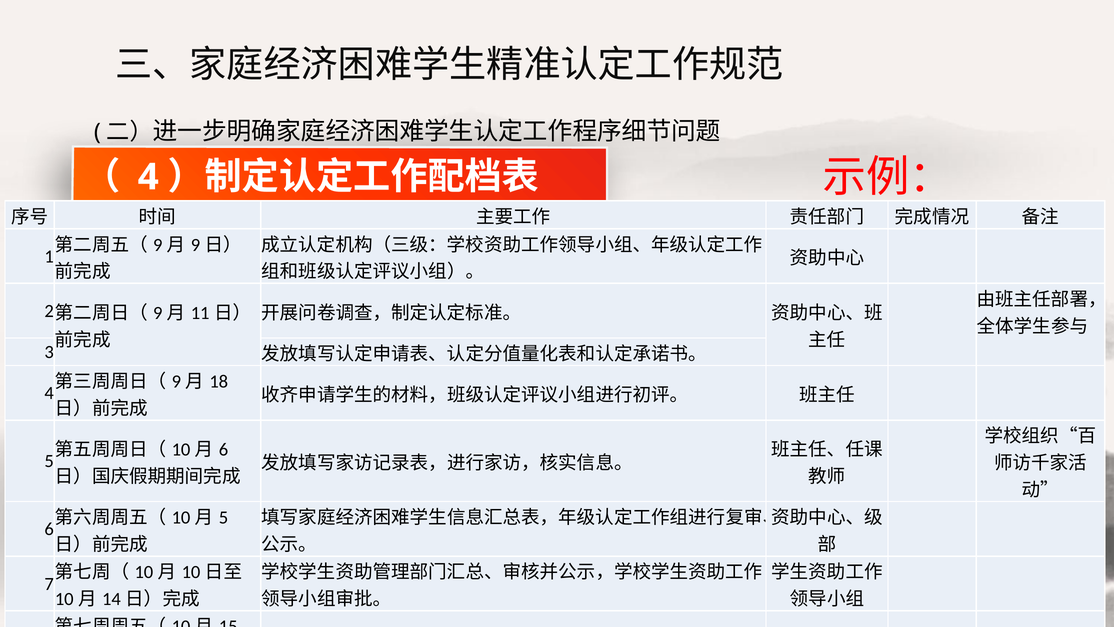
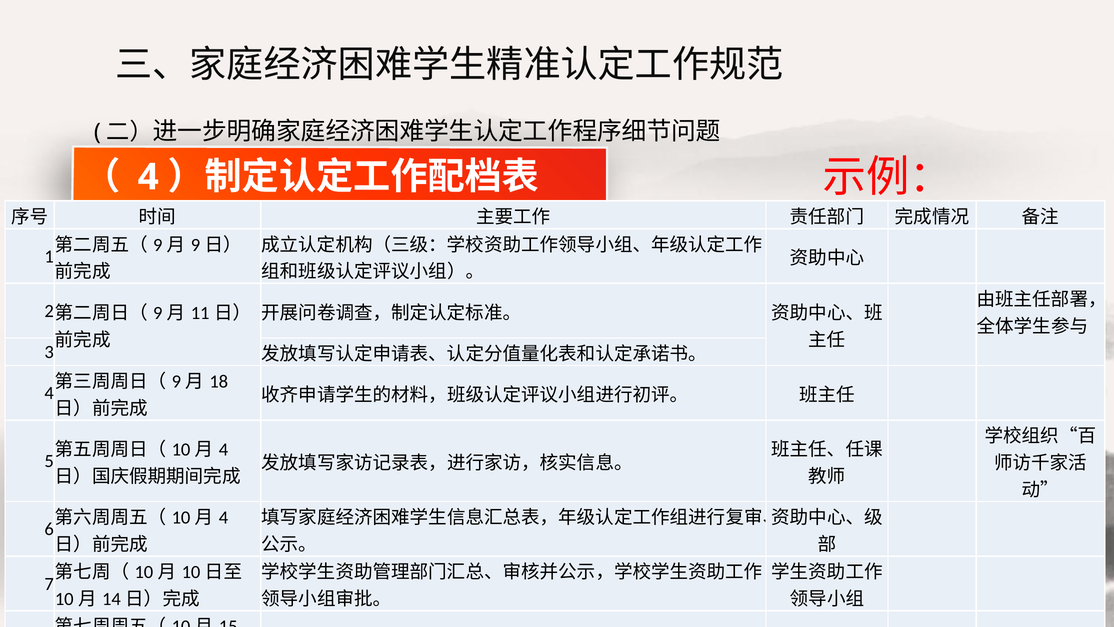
6: 6 -> 4 (224, 449)
5: 5 -> 4 (224, 517)
